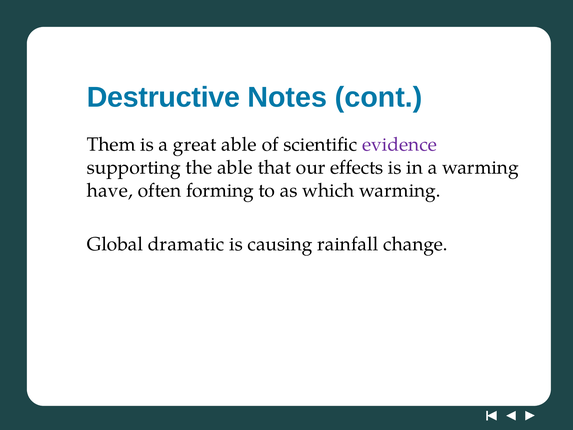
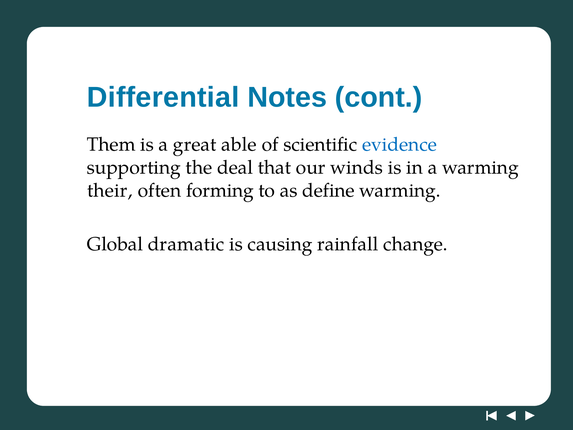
Destructive: Destructive -> Differential (163, 97)
evidence colour: purple -> blue (400, 145)
the able: able -> deal (235, 168)
effects: effects -> winds (357, 168)
have: have -> their (110, 190)
which: which -> define (328, 190)
